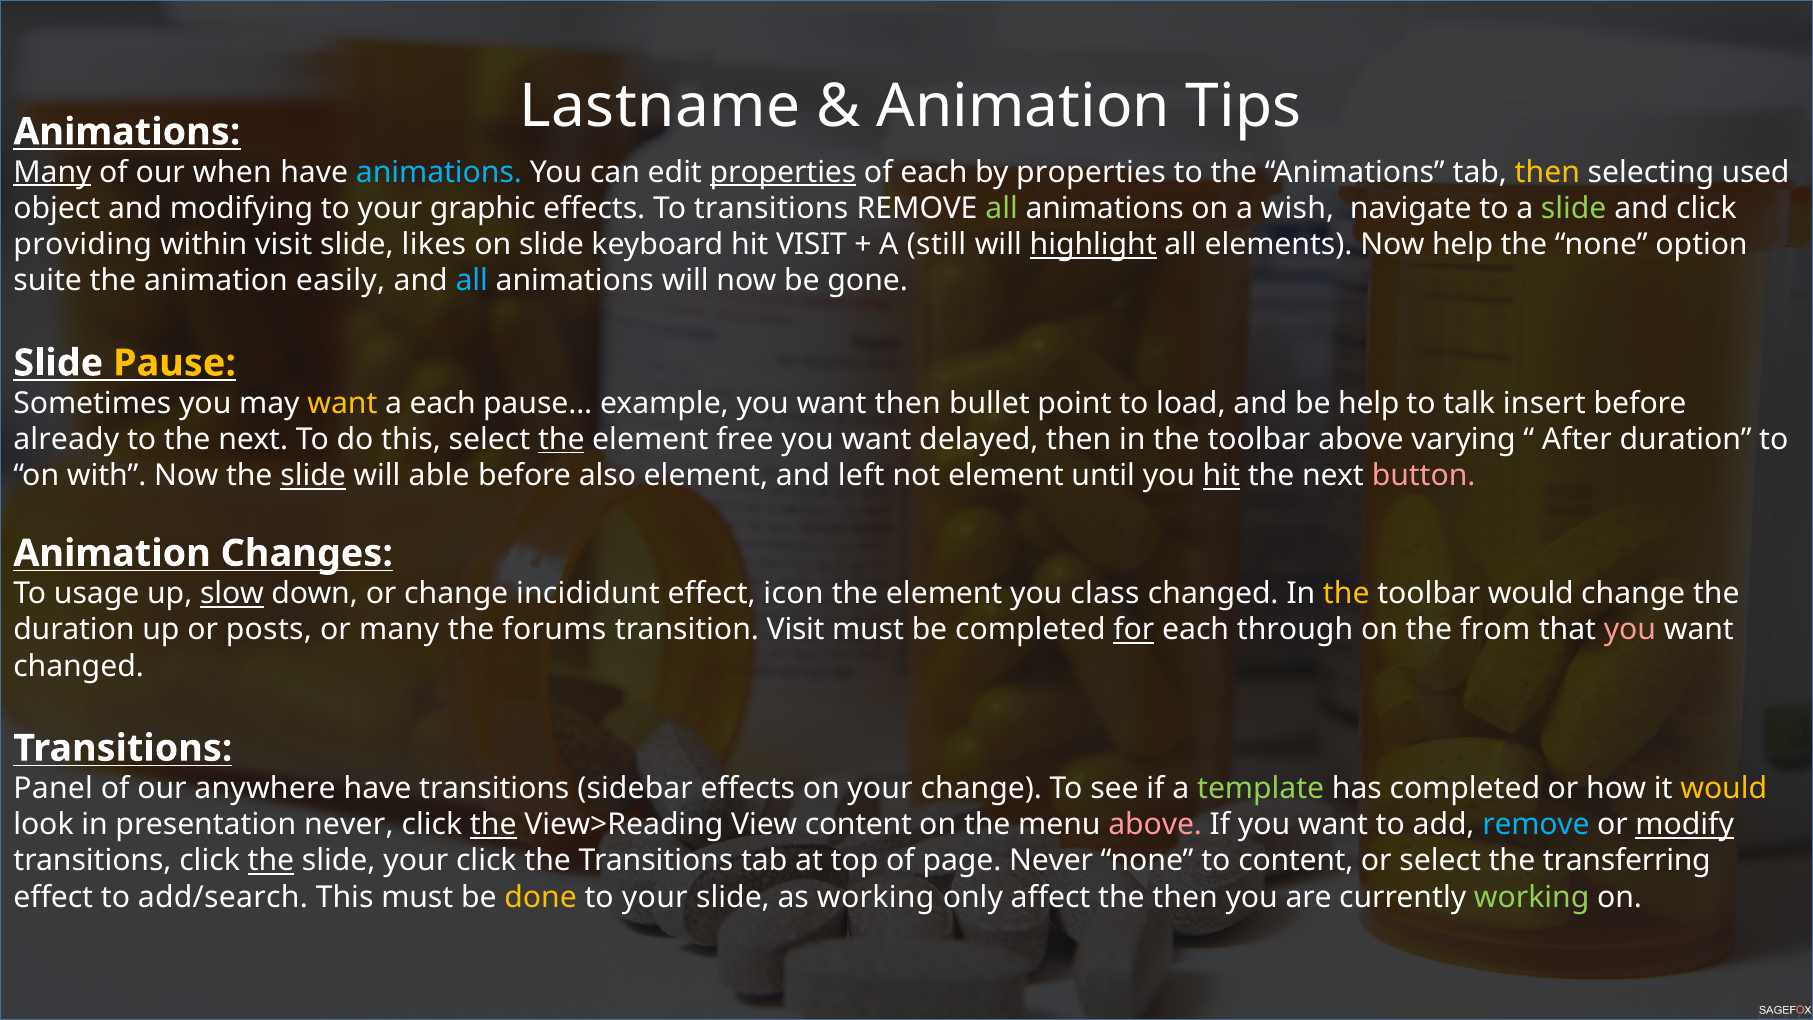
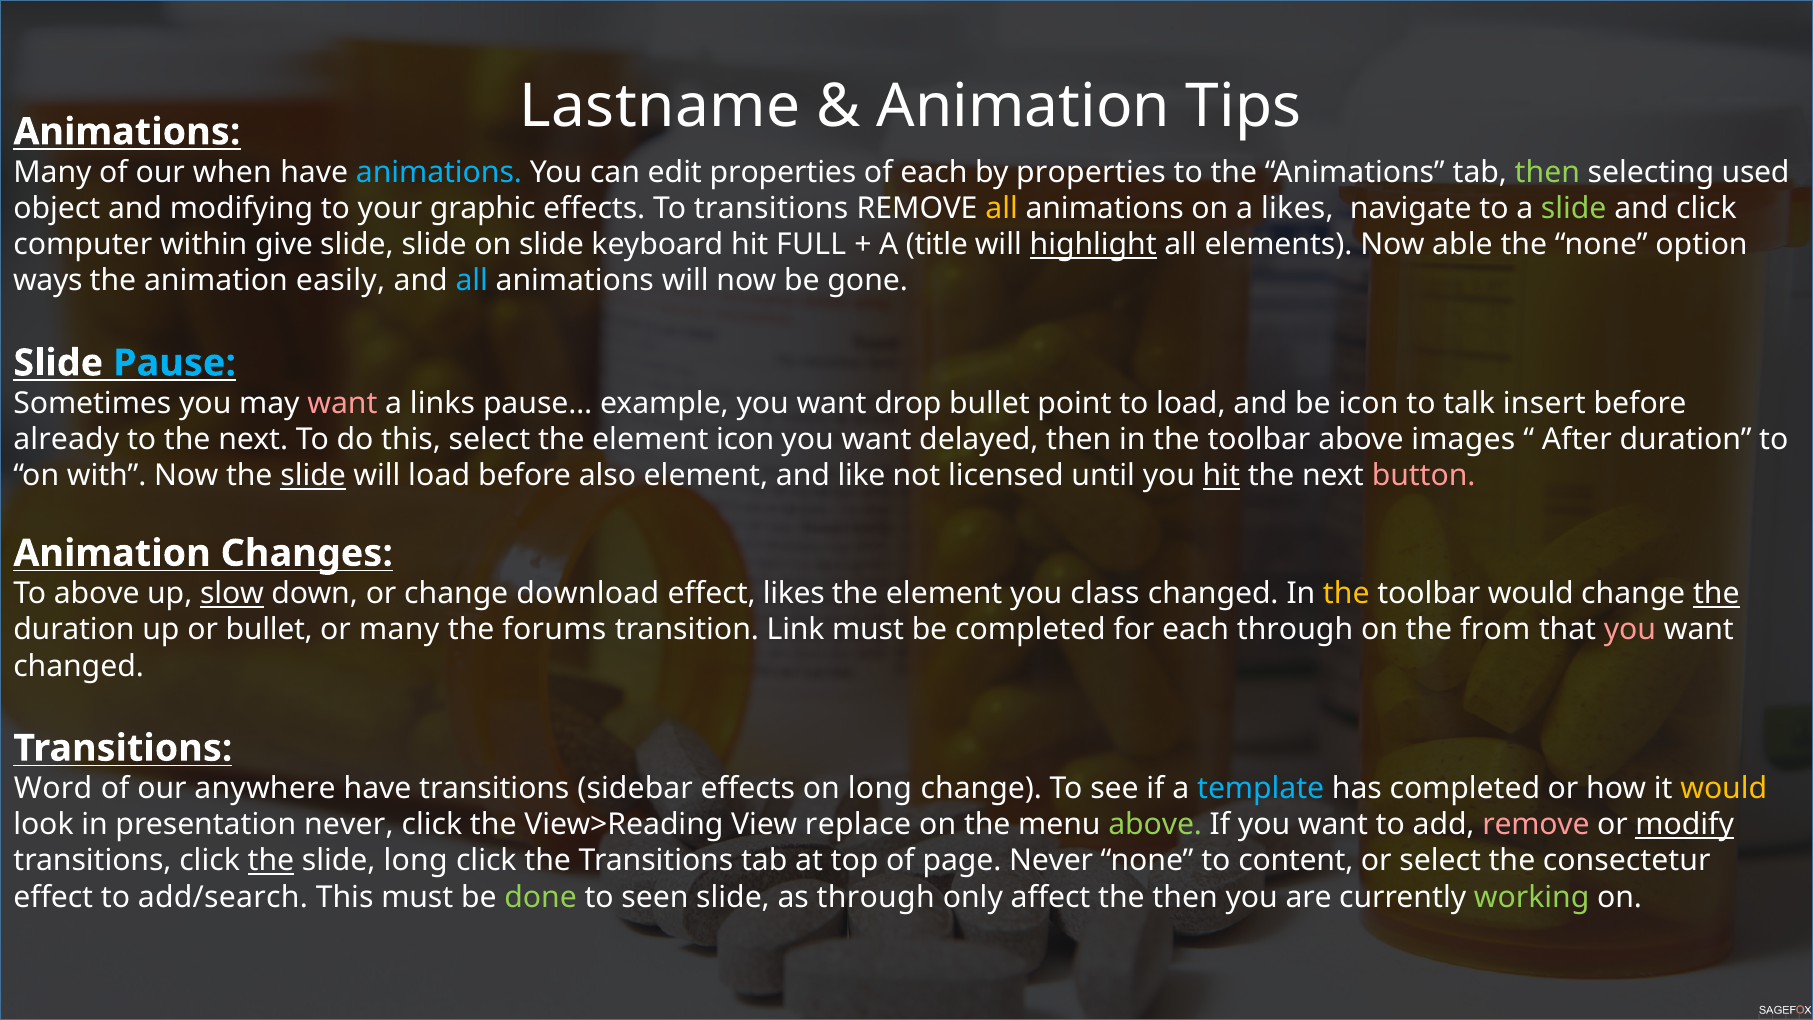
Many underline: present -> none (52, 172)
properties underline: present -> none (783, 172)
then colour: yellow -> light green (1547, 172)
all colour: light green -> yellow (1002, 208)
a wish: wish -> likes (1297, 208)
providing: providing -> computer (83, 245)
within visit: visit -> give (284, 245)
slide likes: likes -> slide (434, 245)
hit VISIT: VISIT -> FULL (811, 245)
still: still -> title (937, 245)
Now help: help -> able (1462, 245)
suite: suite -> ways (48, 281)
Pause colour: yellow -> light blue (175, 363)
want colour: yellow -> pink (342, 403)
a each: each -> links (443, 403)
want then: then -> drop (908, 403)
be help: help -> icon (1368, 403)
the underline: present -> none (561, 439)
element free: free -> icon (745, 439)
varying: varying -> images (1463, 439)
will able: able -> load (439, 476)
left: left -> like (861, 476)
not element: element -> licensed (1006, 476)
To usage: usage -> above (97, 594)
incididunt: incididunt -> download (588, 594)
effect icon: icon -> likes (794, 594)
the underline: none -> present (1716, 594)
or posts: posts -> bullet (269, 630)
transition Visit: Visit -> Link (796, 630)
for underline: present -> none (1134, 630)
Panel: Panel -> Word (53, 788)
on your: your -> long (880, 788)
template colour: light green -> light blue (1261, 788)
the underline: present -> none (493, 825)
View content: content -> replace (858, 825)
above colour: pink -> light green (1155, 825)
remove colour: light blue -> pink (1536, 825)
slide your: your -> long (416, 861)
transferring: transferring -> consectetur (1627, 861)
done colour: yellow -> light green (541, 897)
your: your -> seen (655, 897)
as working: working -> through (876, 897)
